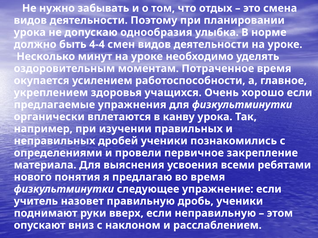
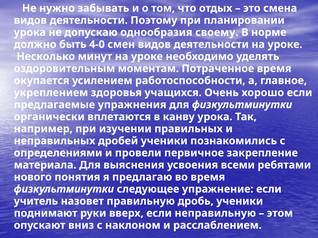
улыбка: улыбка -> своему (217, 32)
4-4: 4-4 -> 4-0 (97, 45)
